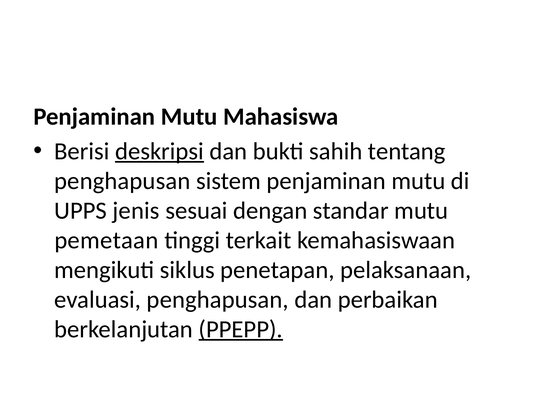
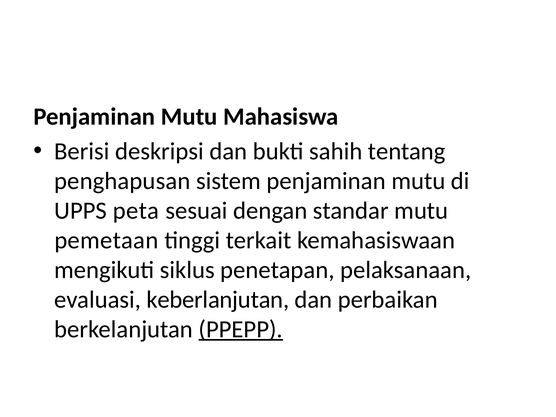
deskripsi underline: present -> none (159, 151)
jenis: jenis -> peta (136, 211)
evaluasi penghapusan: penghapusan -> keberlanjutan (218, 300)
